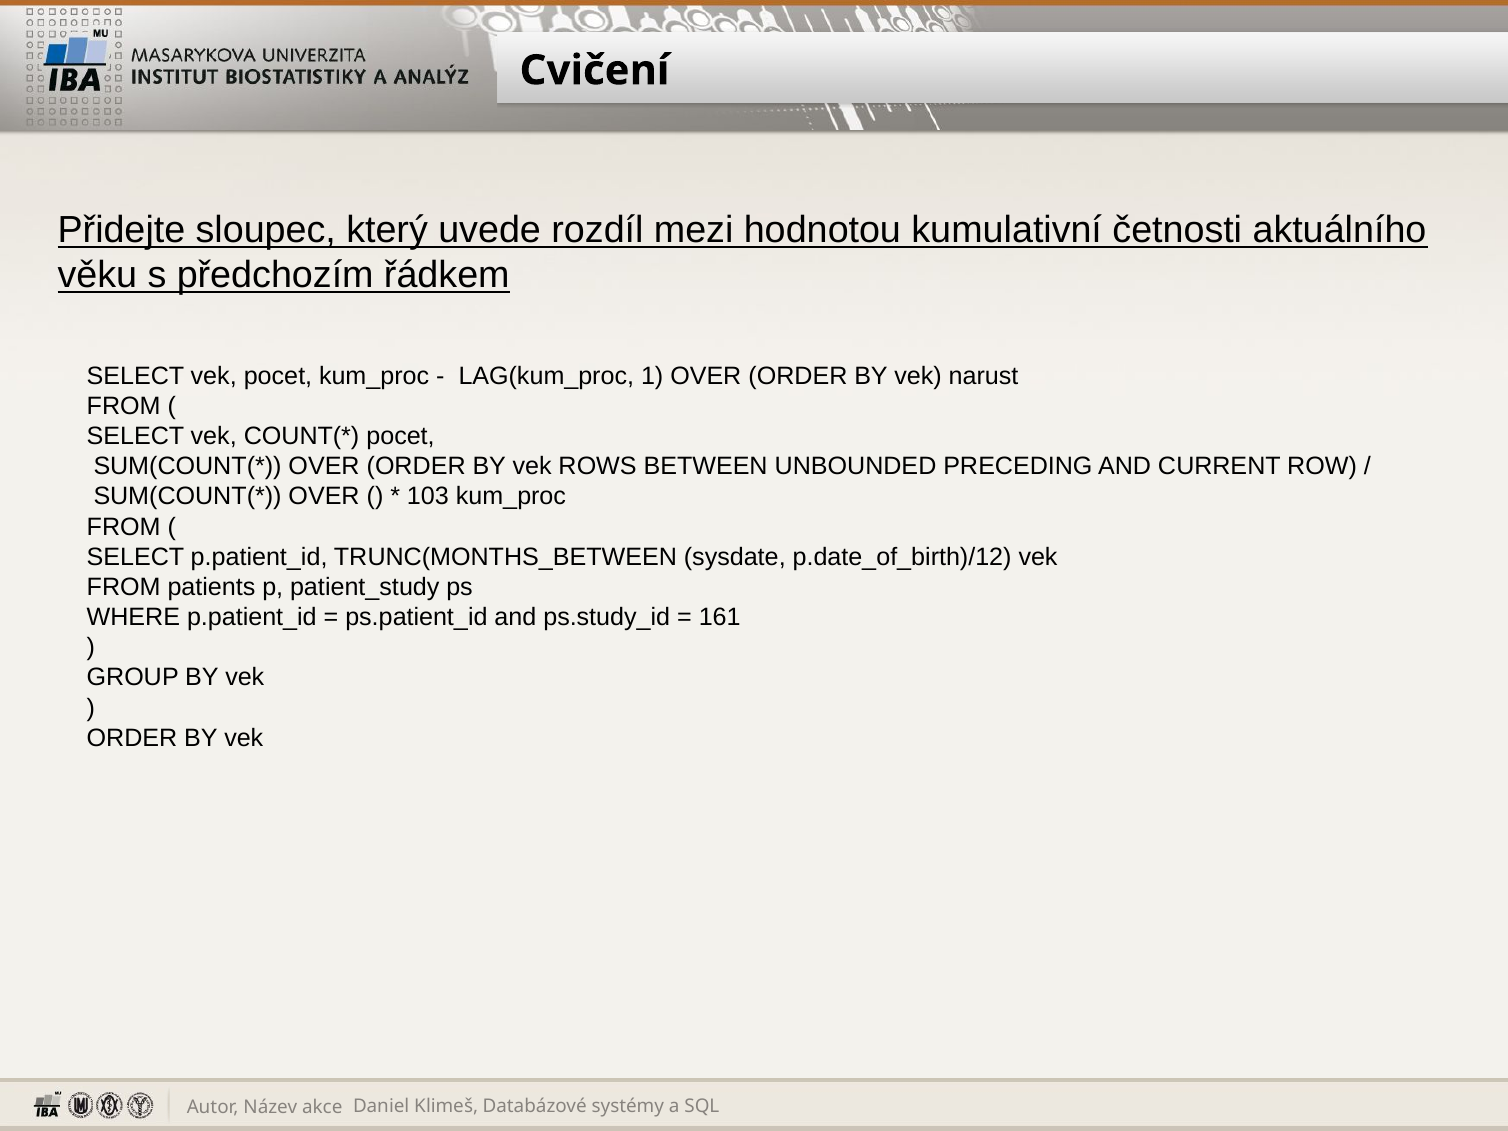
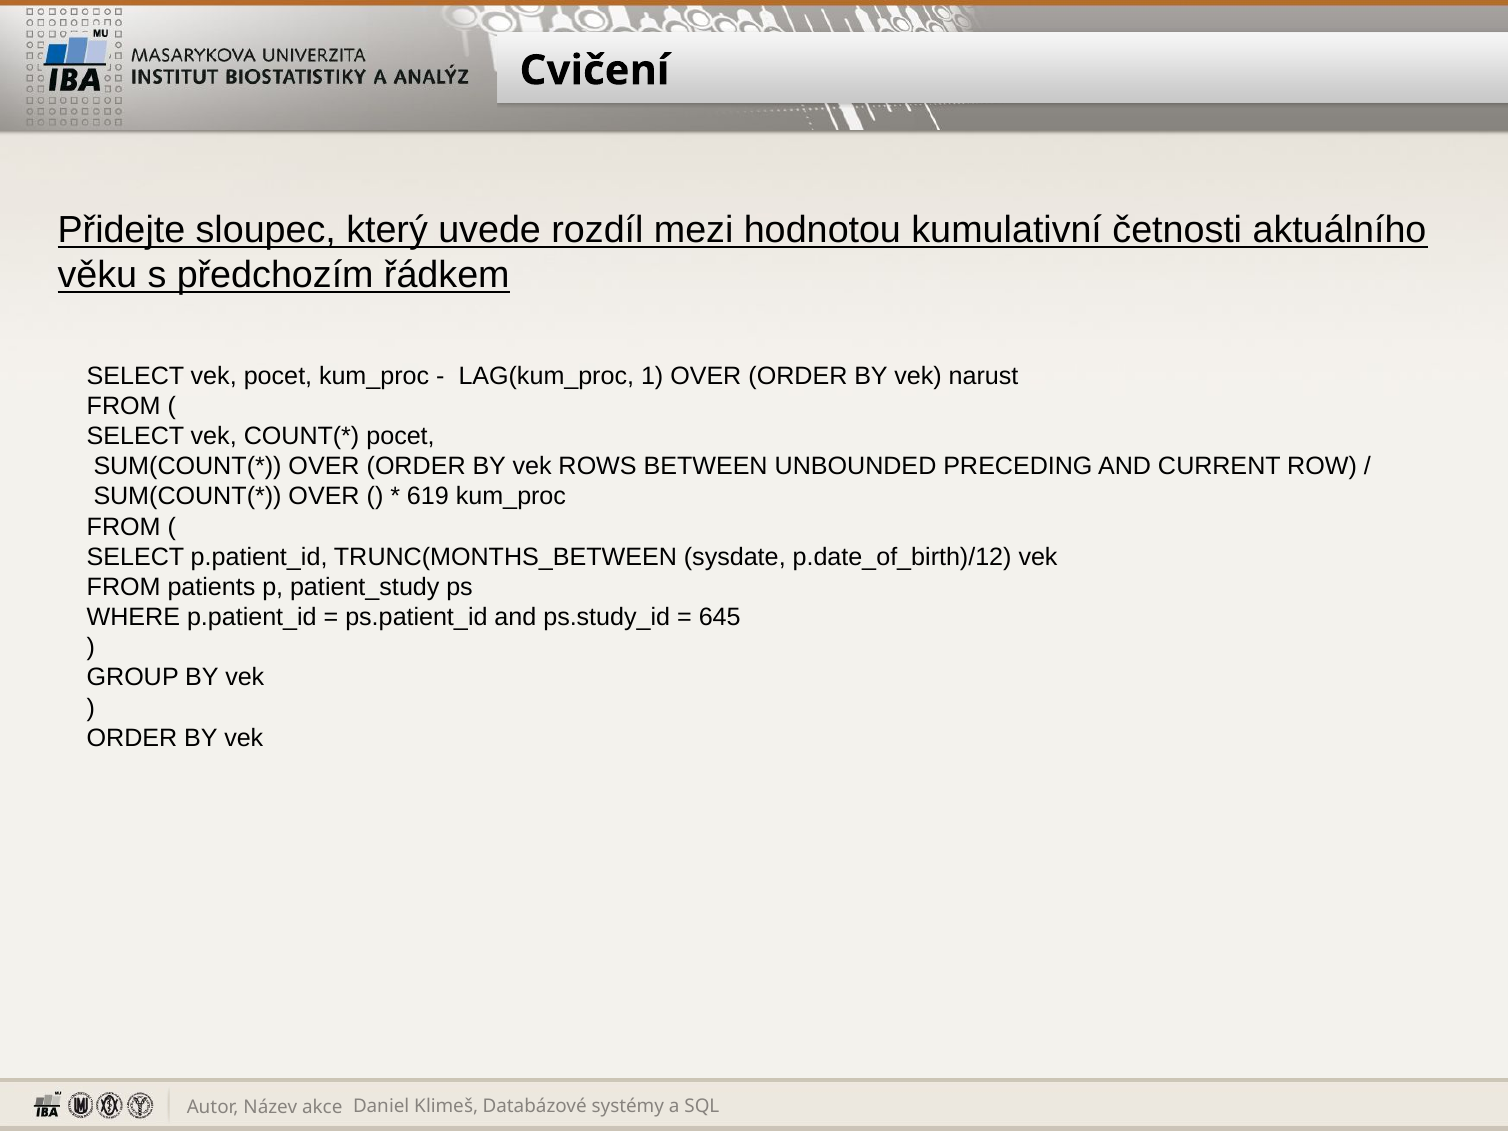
103: 103 -> 619 (428, 497)
161: 161 -> 645 (720, 617)
